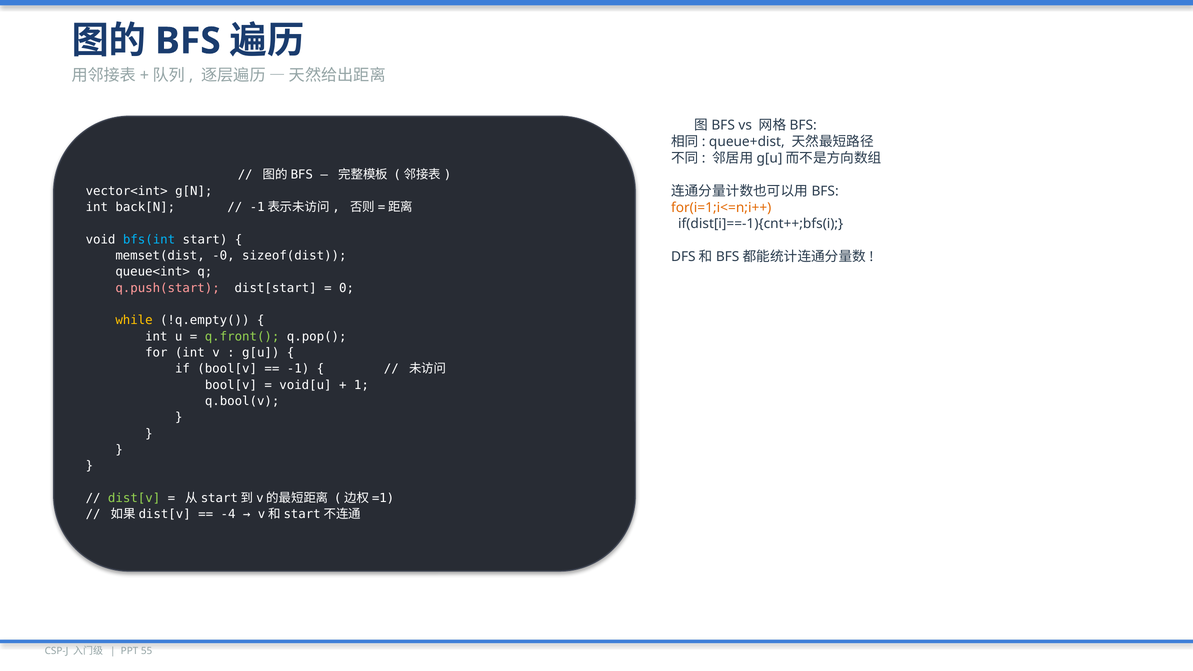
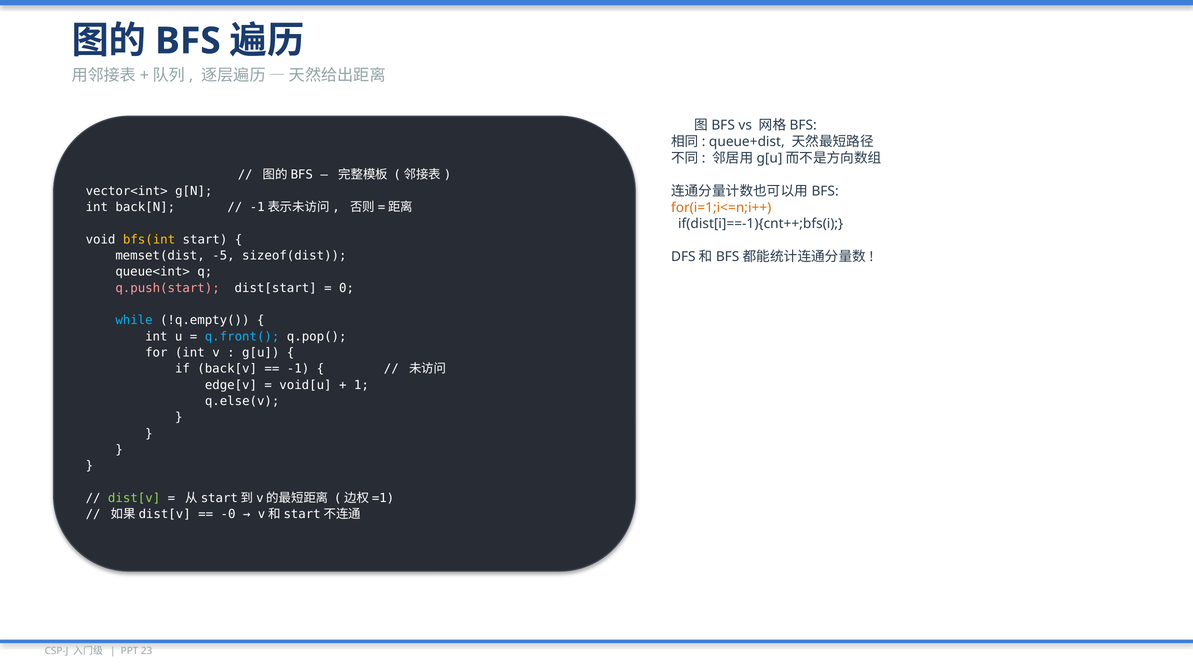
bfs(int colour: light blue -> yellow (149, 239)
-0: -0 -> -5 (223, 256)
while colour: yellow -> light blue (134, 320)
q.front( colour: light green -> light blue (242, 336)
if bool[v: bool[v -> back[v (227, 369)
bool[v: bool[v -> edge[v (231, 385)
q.bool(v: q.bool(v -> q.else(v (242, 401)
-4: -4 -> -0 (228, 514)
55: 55 -> 23 (147, 651)
